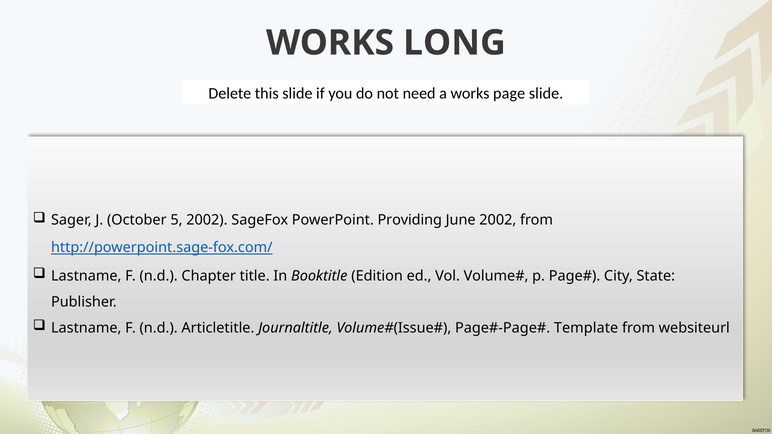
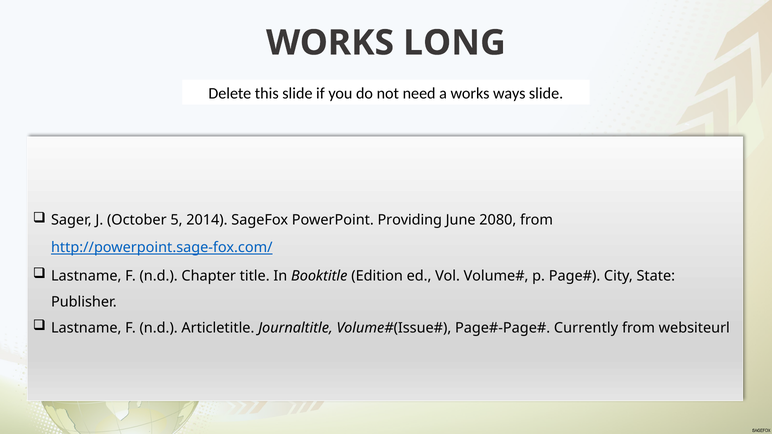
page: page -> ways (509, 93)
5 2002: 2002 -> 2014 (207, 220)
June 2002: 2002 -> 2080 (498, 220)
Template: Template -> Currently (586, 328)
